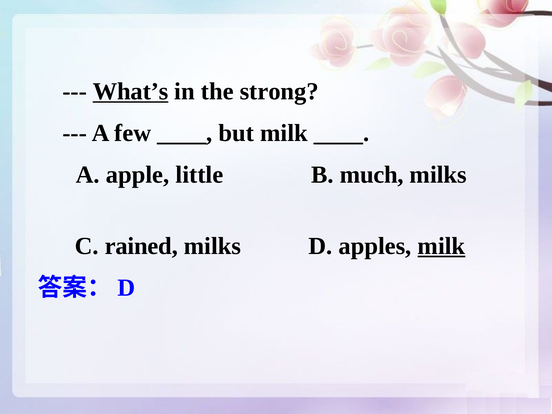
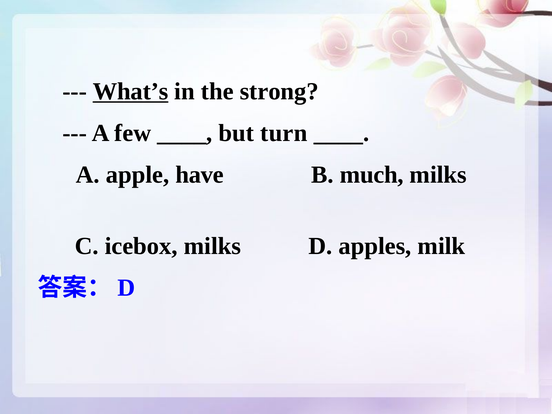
but milk: milk -> turn (284, 133)
little: little -> have (200, 175)
rained: rained -> icebox (141, 246)
milk underline: present -> none (441, 246)
